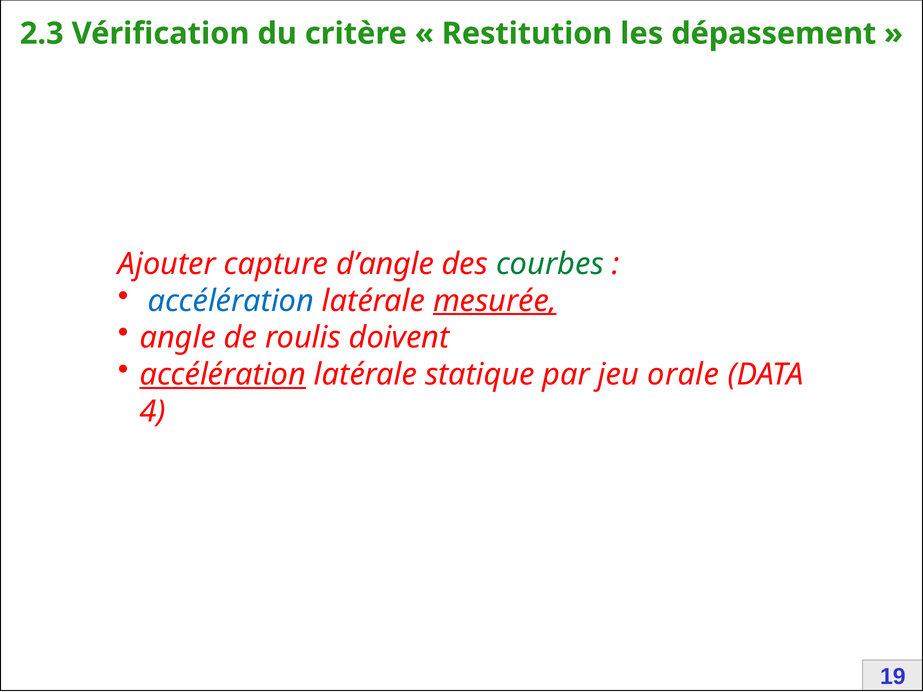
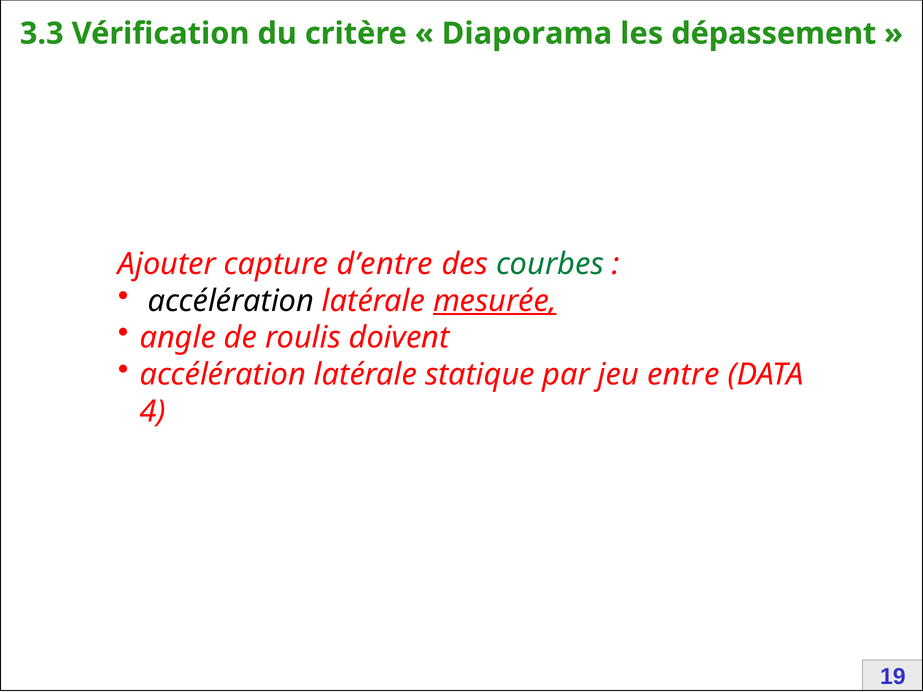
2.3: 2.3 -> 3.3 (42, 34)
Restitution: Restitution -> Diaporama (527, 34)
d’angle: d’angle -> d’entre (385, 264)
accélération colour: blue -> black (231, 301)
accélération underline: present -> none (223, 375)
orale: orale -> entre (683, 375)
